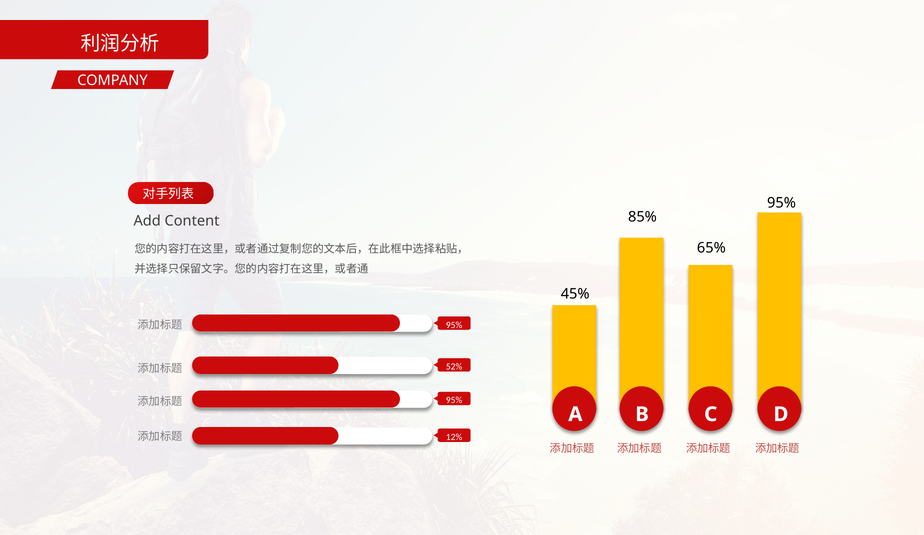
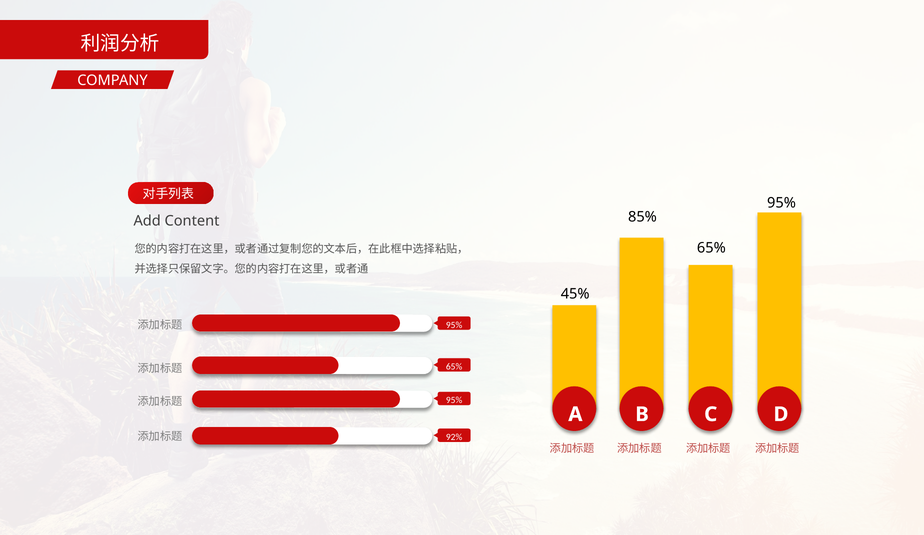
52%: 52% -> 65% (454, 367)
12%: 12% -> 92% (454, 437)
